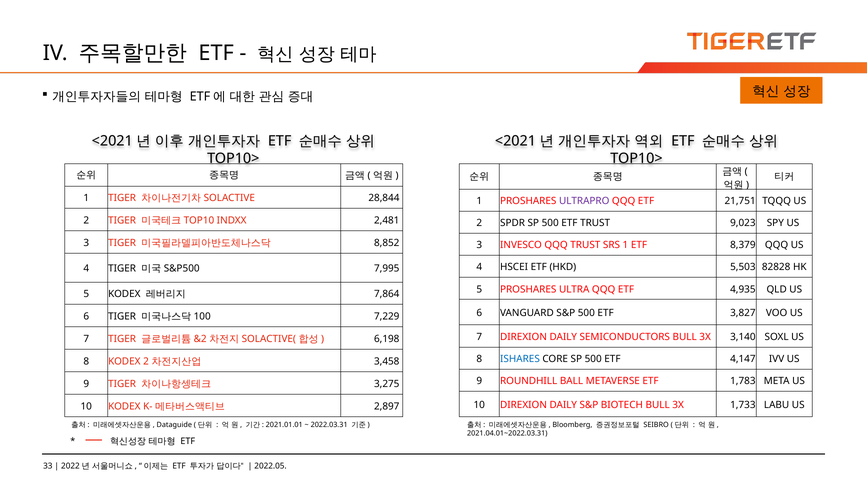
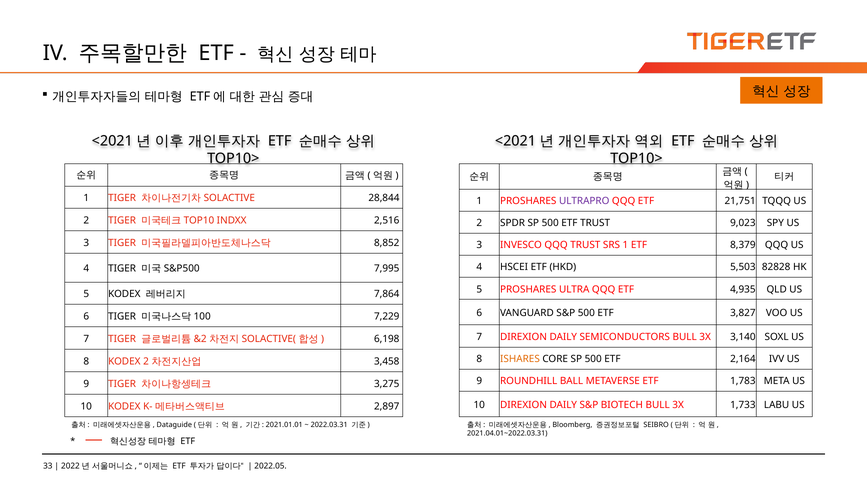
2,481: 2,481 -> 2,516 (387, 220)
ISHARES colour: blue -> orange (520, 359)
4,147: 4,147 -> 2,164 (743, 359)
